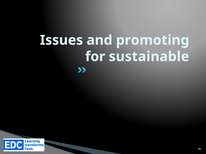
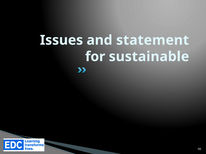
promoting: promoting -> statement (153, 40)
